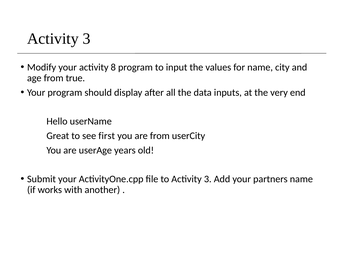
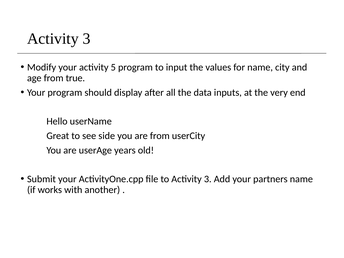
8: 8 -> 5 (113, 67)
first: first -> side (107, 136)
